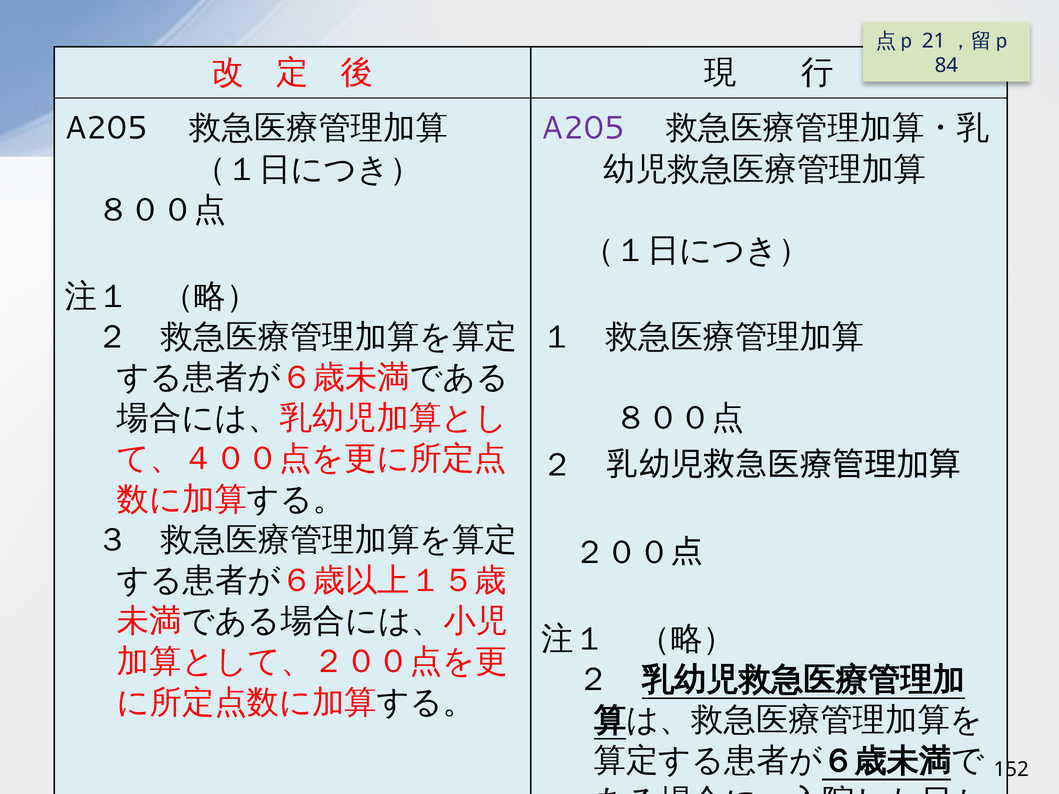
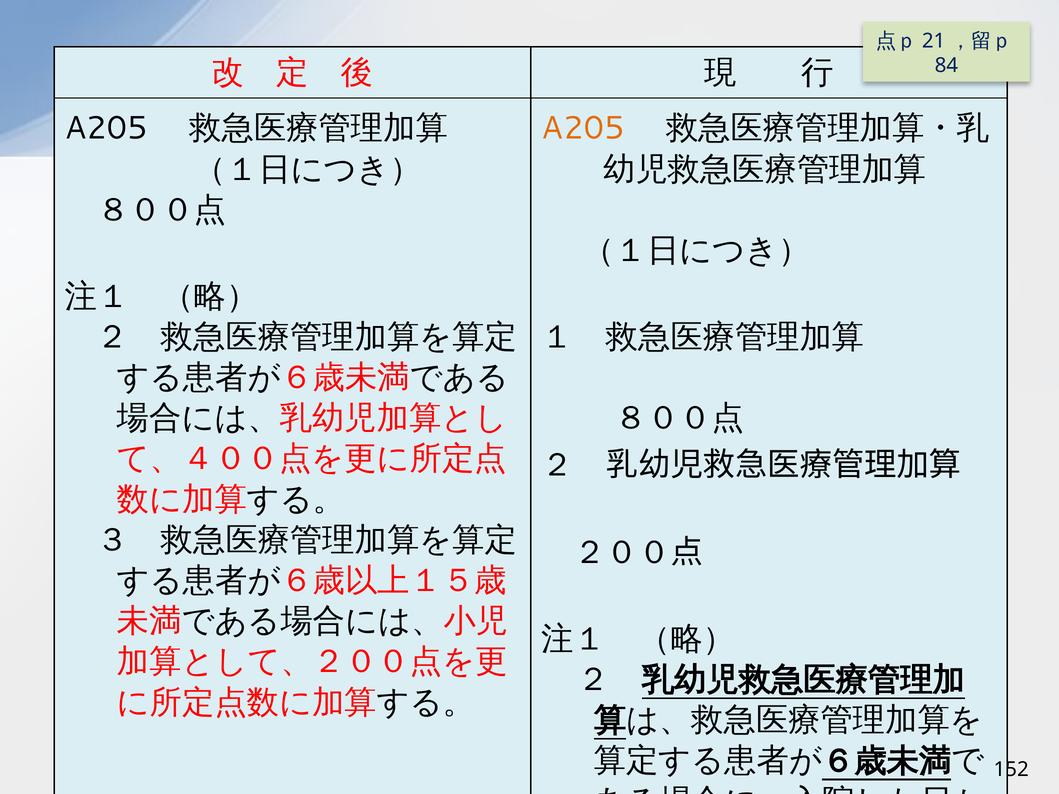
A205 colour: purple -> orange (583, 128)
